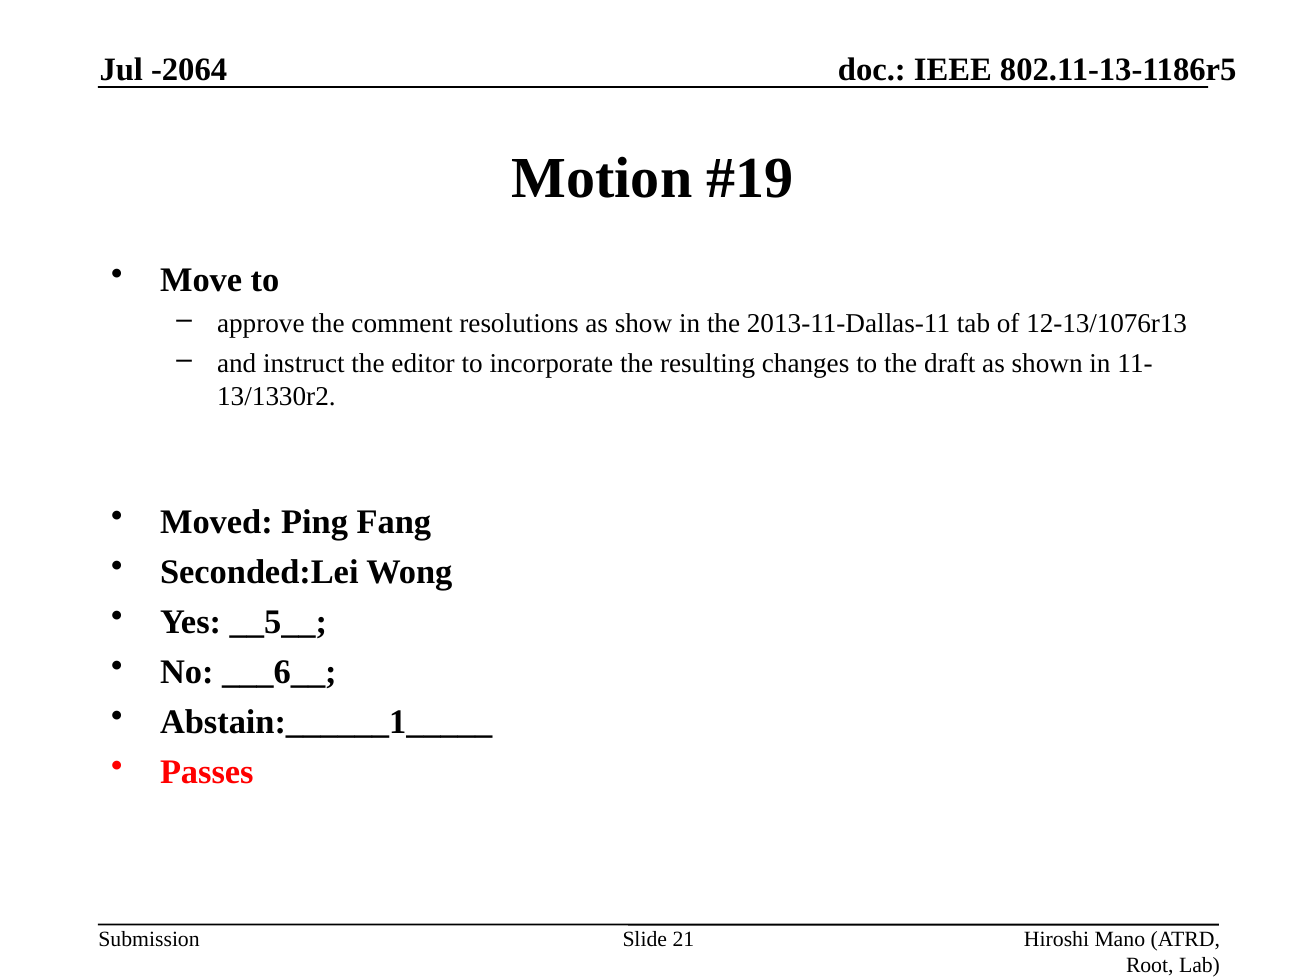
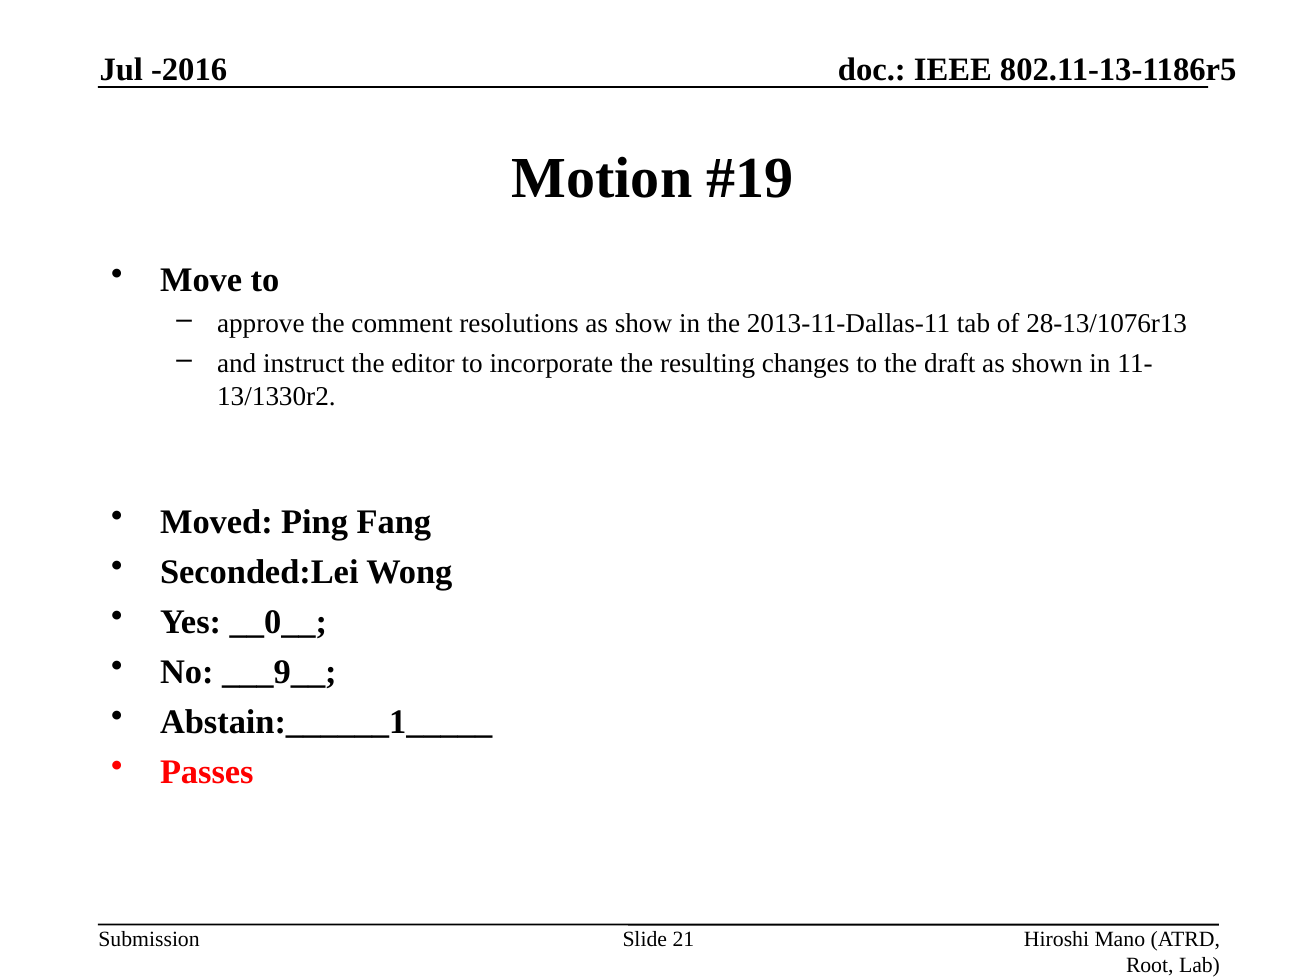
-2064: -2064 -> -2016 (189, 70)
12-13/1076r13: 12-13/1076r13 -> 28-13/1076r13 (1107, 324)
__5__: __5__ -> __0__ (278, 622)
___6__: ___6__ -> ___9__ (279, 672)
